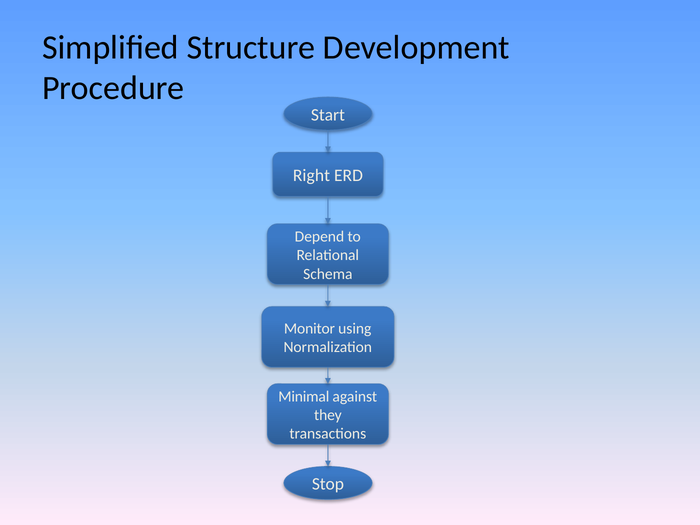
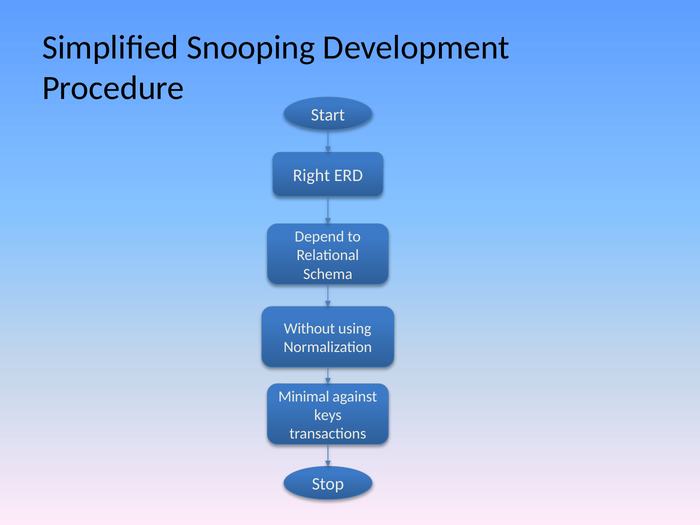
Structure: Structure -> Snooping (251, 47)
Monitor: Monitor -> Without (310, 329)
they: they -> keys (328, 415)
